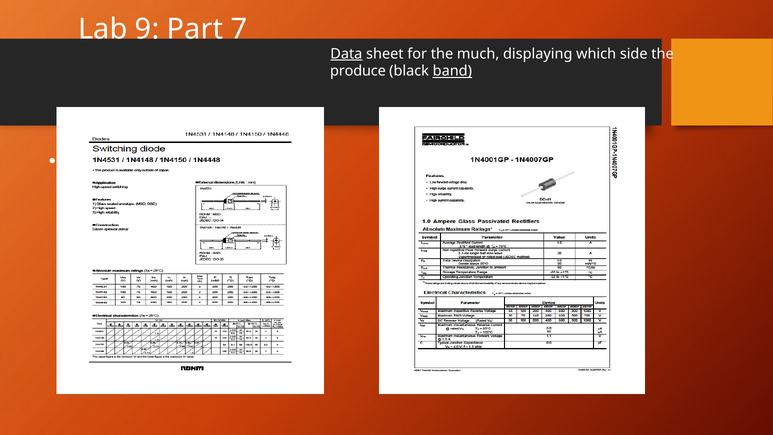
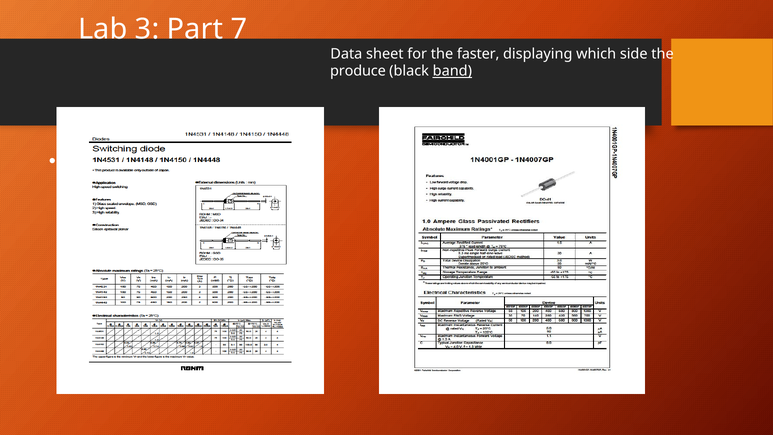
9: 9 -> 3 (147, 29)
Data underline: present -> none (346, 54)
much: much -> faster (478, 54)
